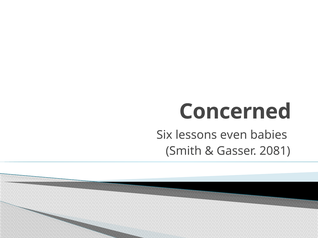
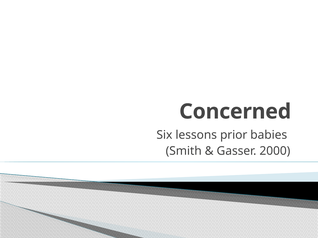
even: even -> prior (234, 135)
2081: 2081 -> 2000 (275, 151)
